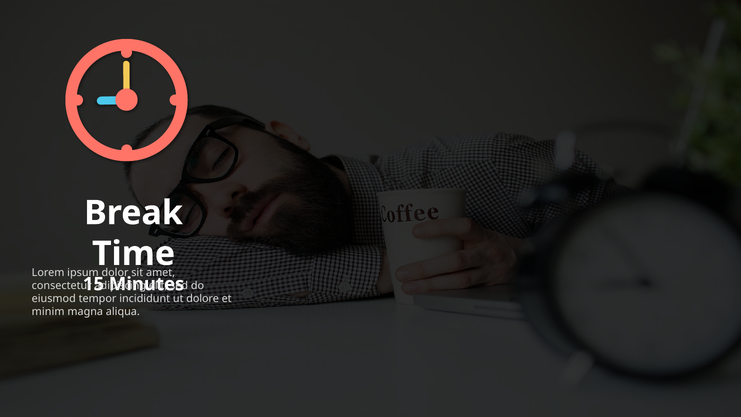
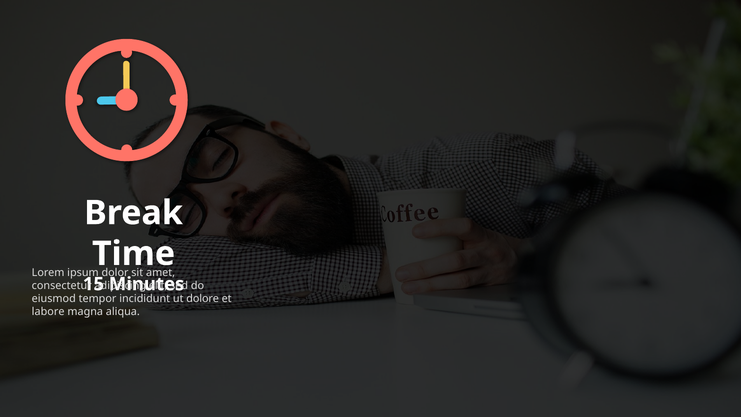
minim: minim -> labore (48, 311)
